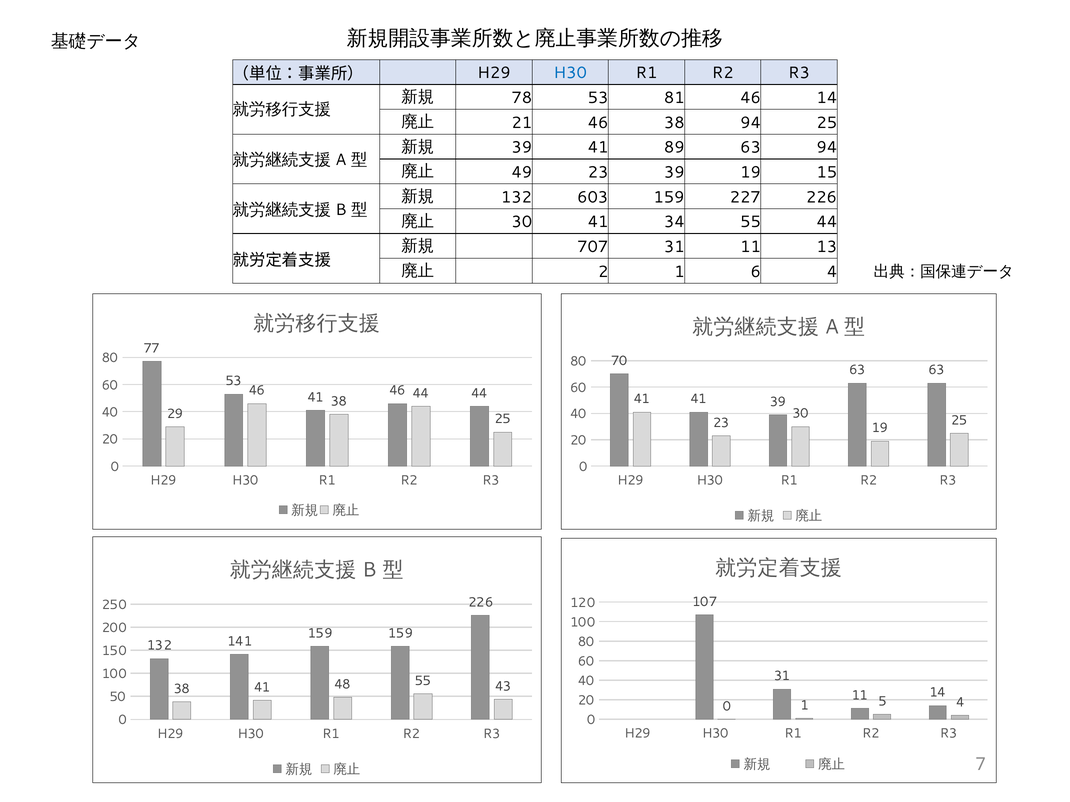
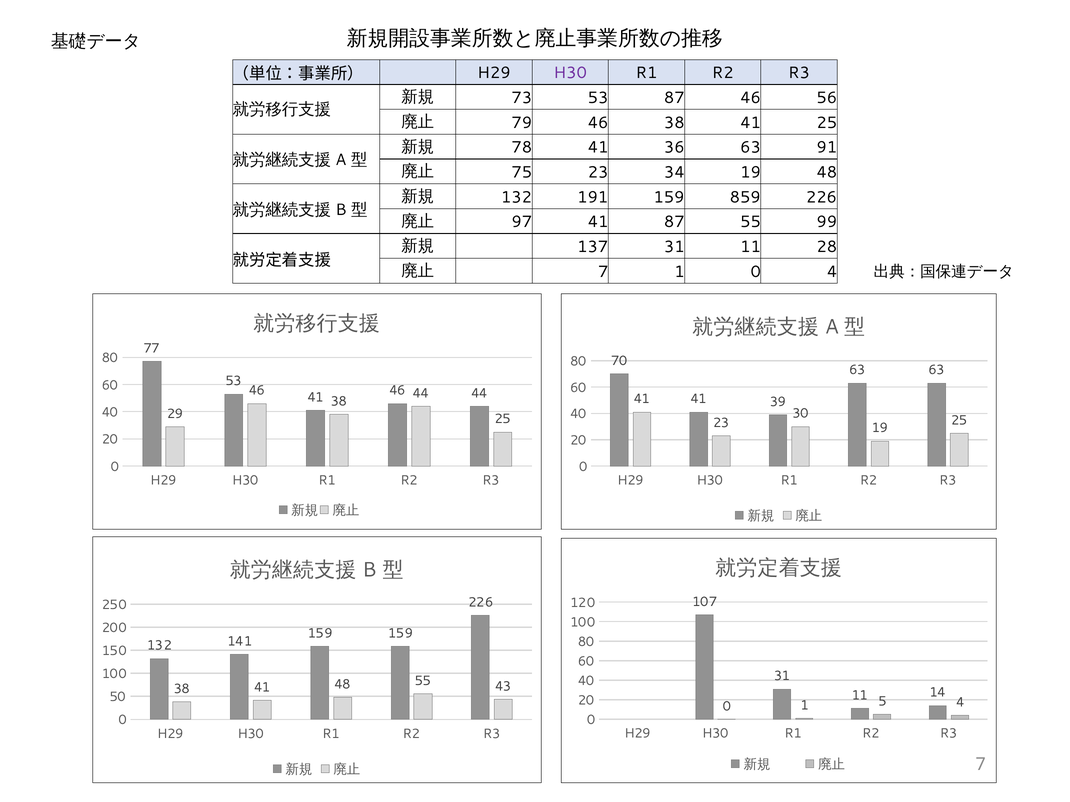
H30 colour: blue -> purple (570, 73)
78: 78 -> 73 (522, 98)
53 81: 81 -> 87 (674, 98)
46 14: 14 -> 56 (827, 98)
21: 21 -> 79 (522, 123)
46 38 94: 94 -> 41 (751, 123)
39: 39 -> 78 (522, 148)
89: 89 -> 36 (674, 148)
63 94: 94 -> 91 (827, 148)
49: 49 -> 75 (522, 172)
23 39: 39 -> 34 (674, 172)
19 15: 15 -> 48 (827, 172)
603: 603 -> 191 (593, 197)
227: 227 -> 859 (745, 197)
30: 30 -> 97 (522, 222)
41 34: 34 -> 87 (674, 222)
55 44: 44 -> 99 (827, 222)
707: 707 -> 137 (593, 247)
13: 13 -> 28 (827, 247)
2: 2 -> 7 (603, 272)
1 6: 6 -> 0 (756, 272)
